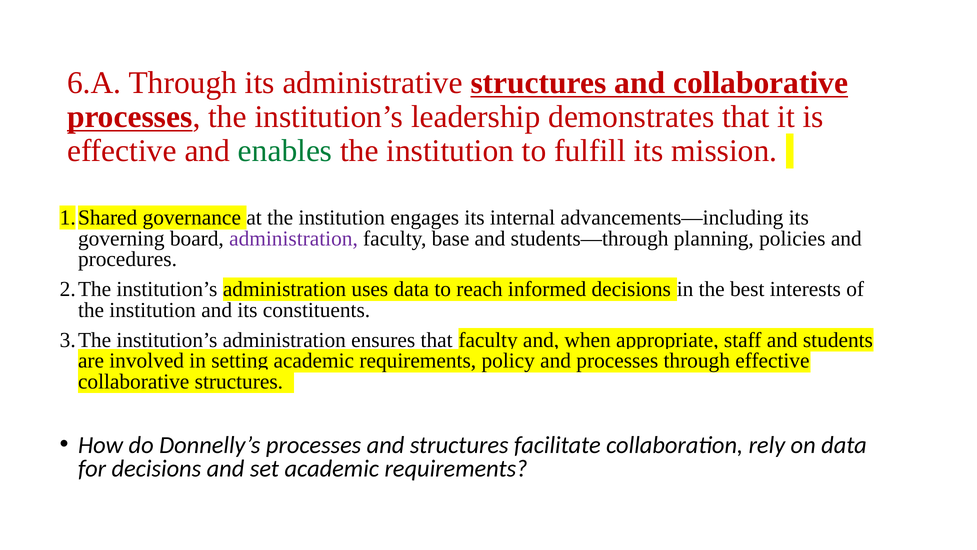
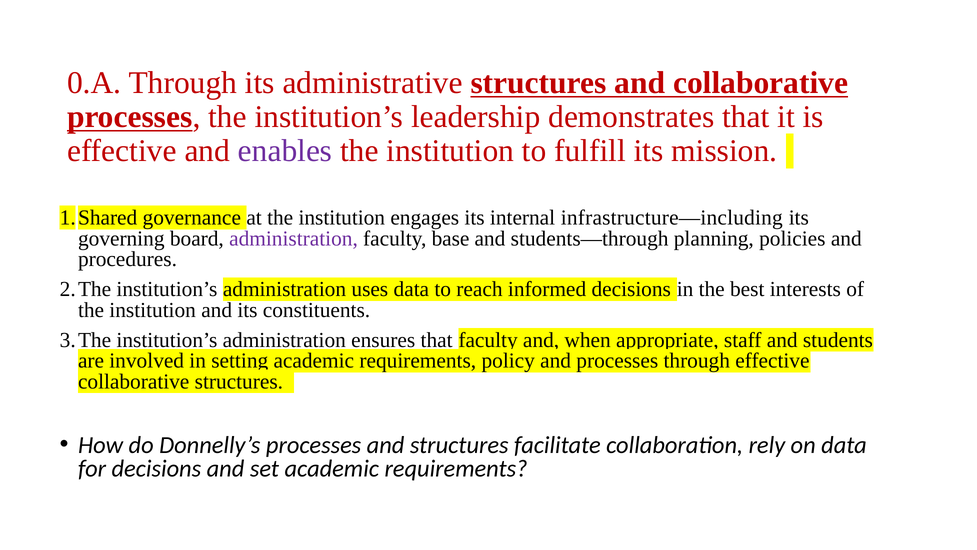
6.A: 6.A -> 0.A (94, 83)
enables colour: green -> purple (285, 151)
advancements—including: advancements—including -> infrastructure—including (672, 218)
